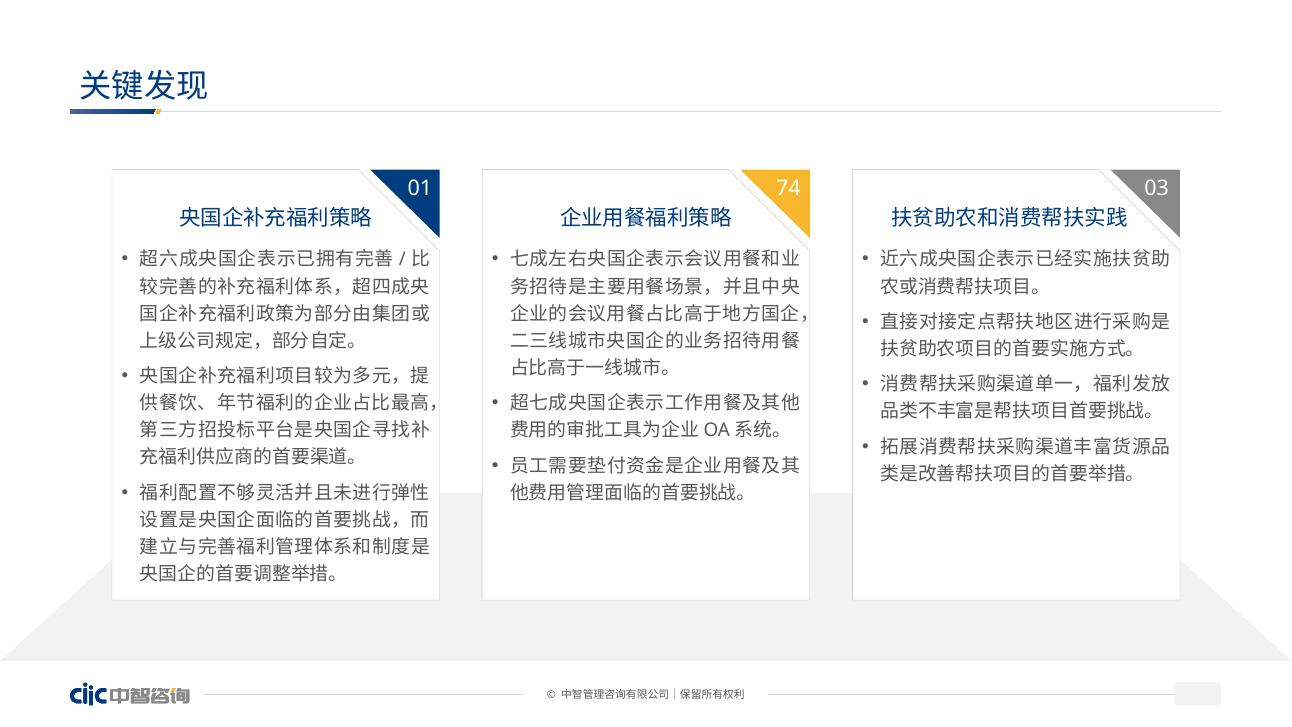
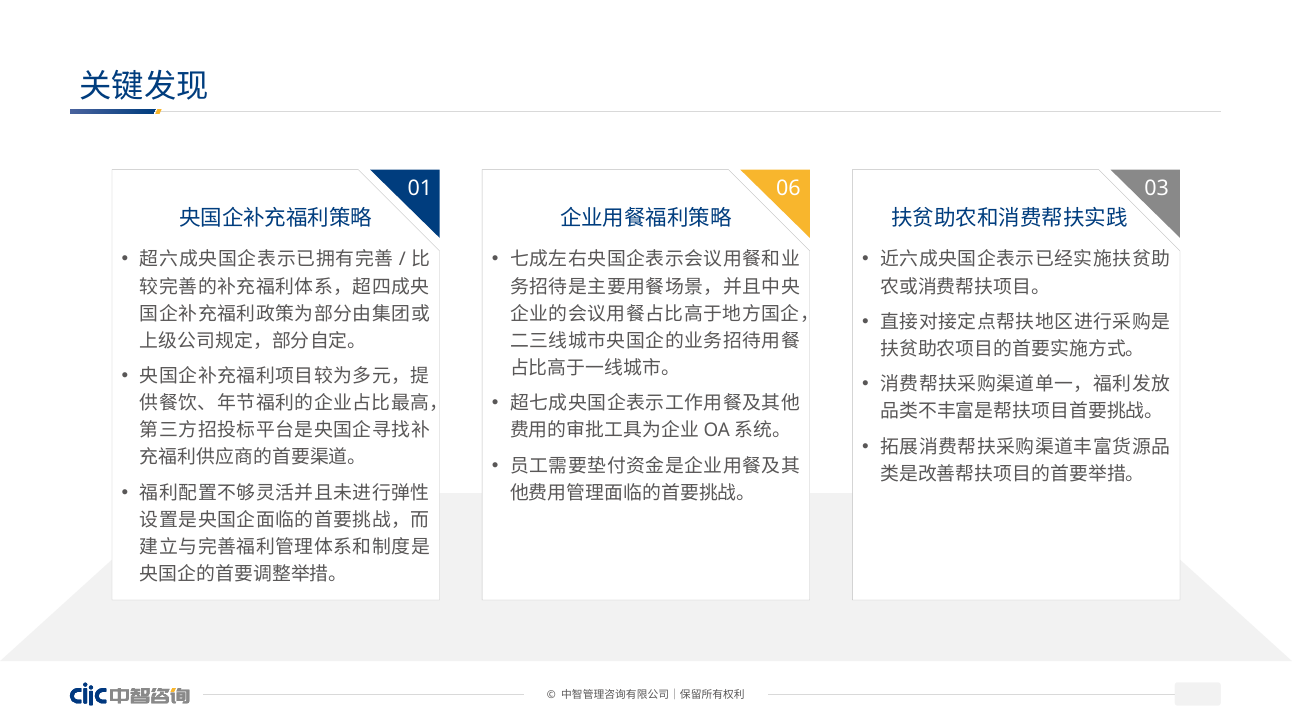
74: 74 -> 06 (788, 188)
